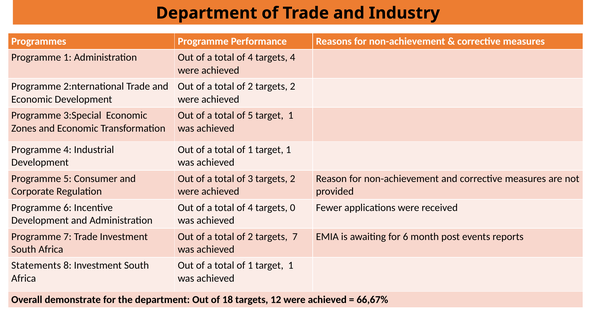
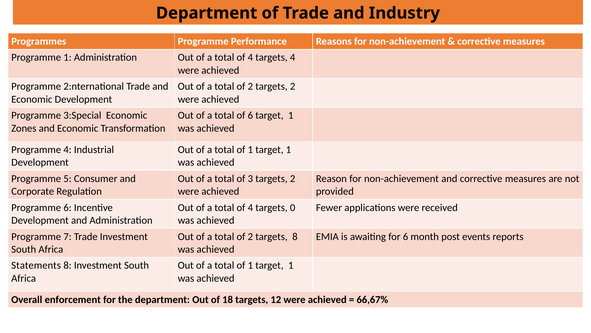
of 5: 5 -> 6 (250, 115)
targets 7: 7 -> 8 (295, 236)
demonstrate: demonstrate -> enforcement (73, 299)
